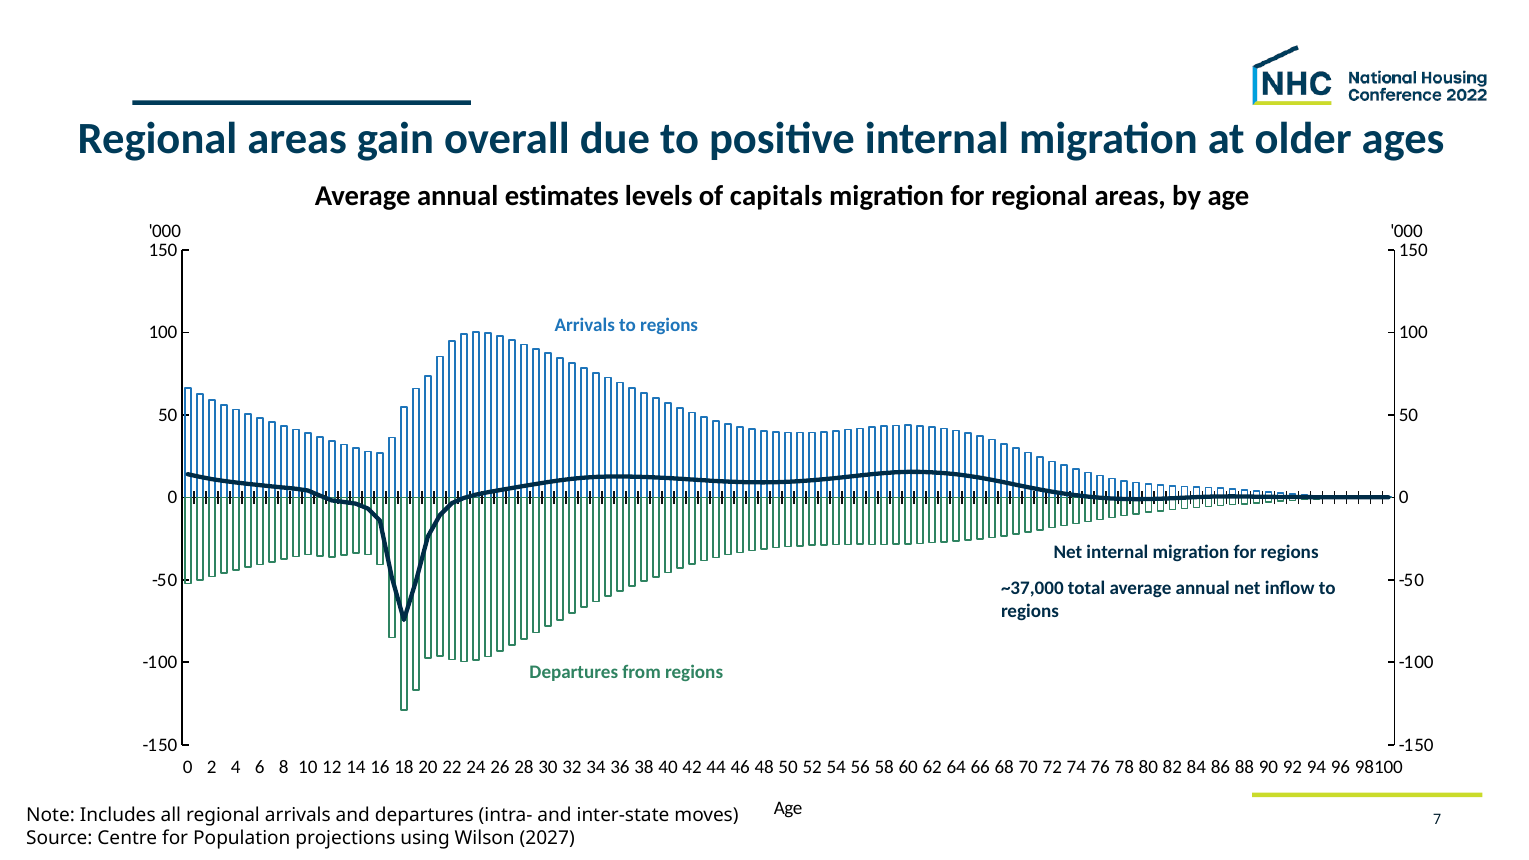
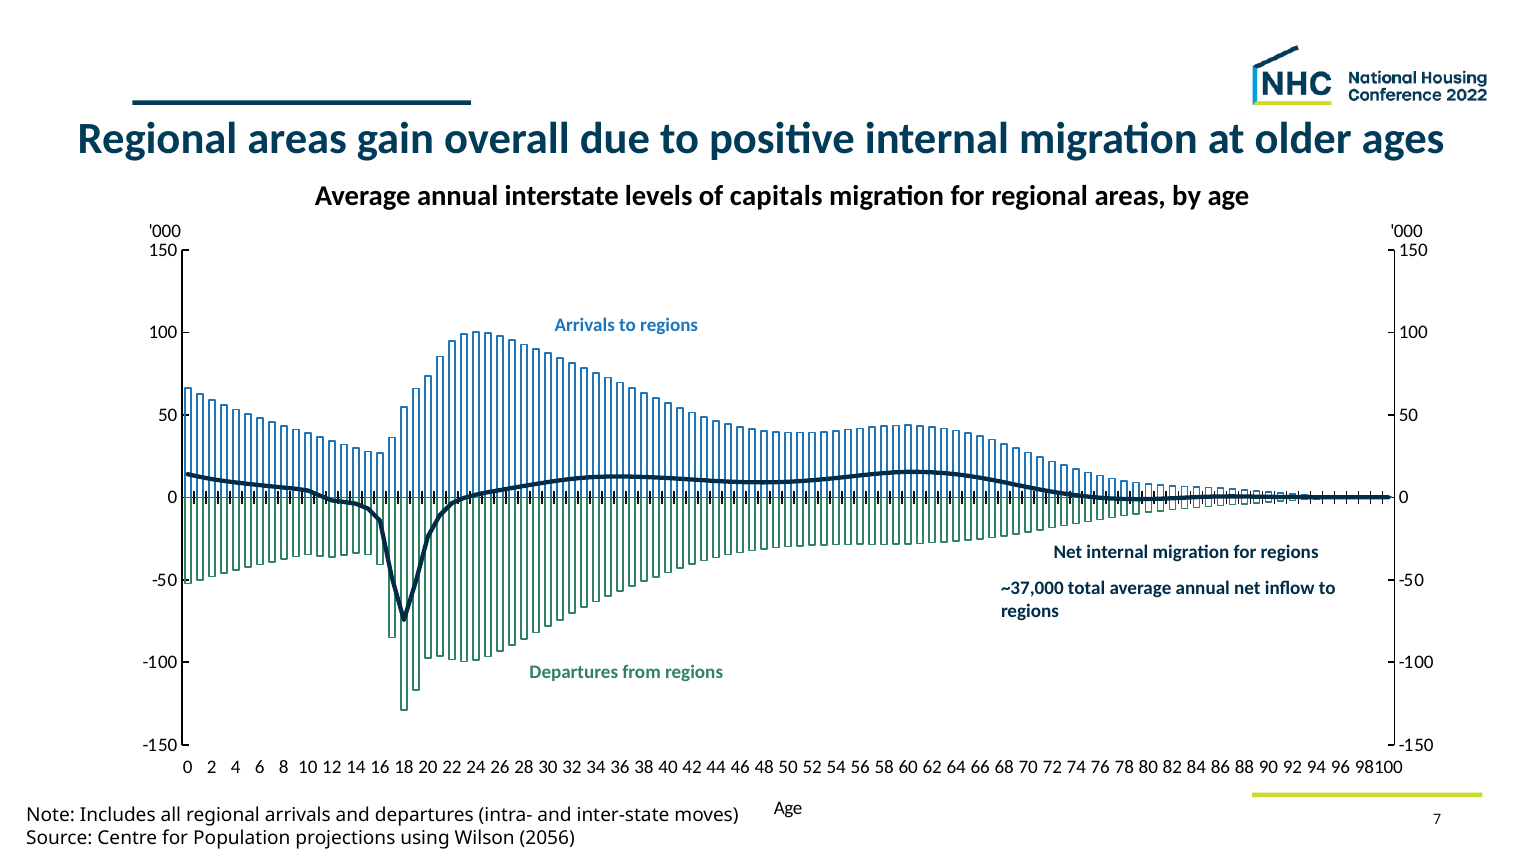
estimates: estimates -> interstate (562, 196)
2027: 2027 -> 2056 (547, 838)
